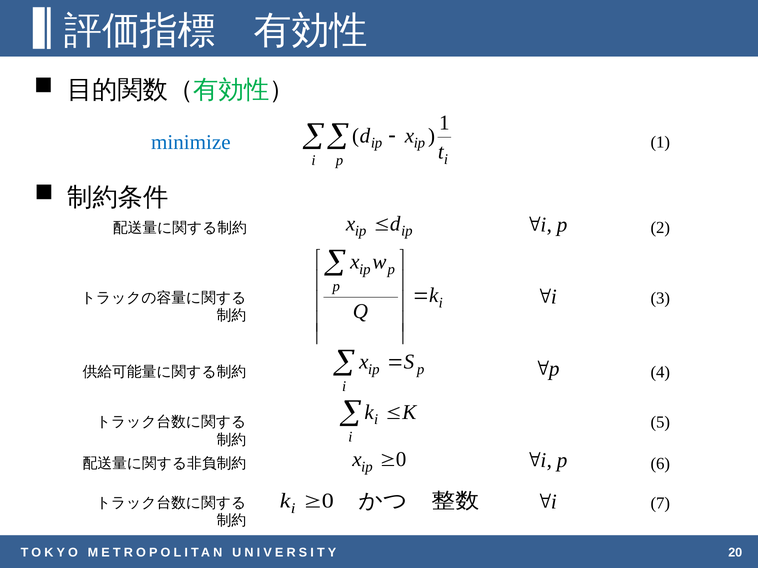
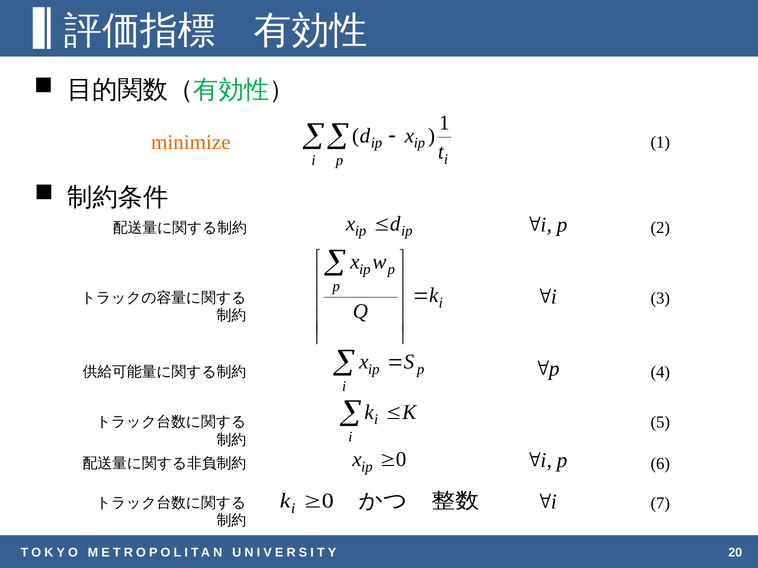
minimize colour: blue -> orange (191, 142)
